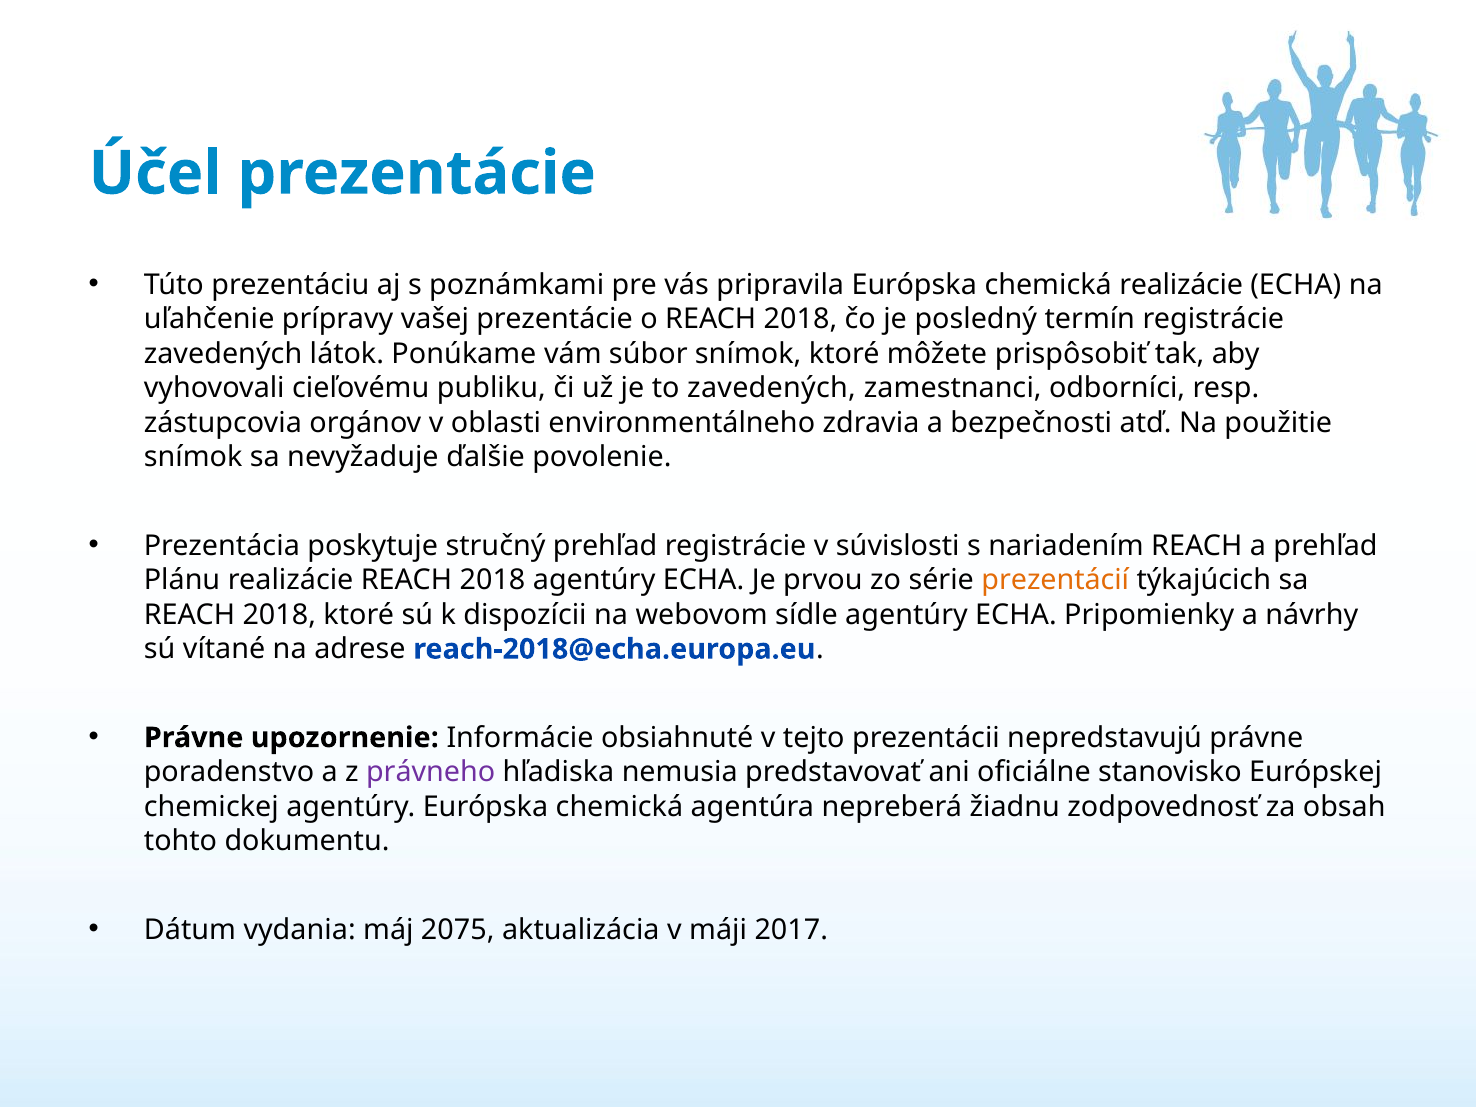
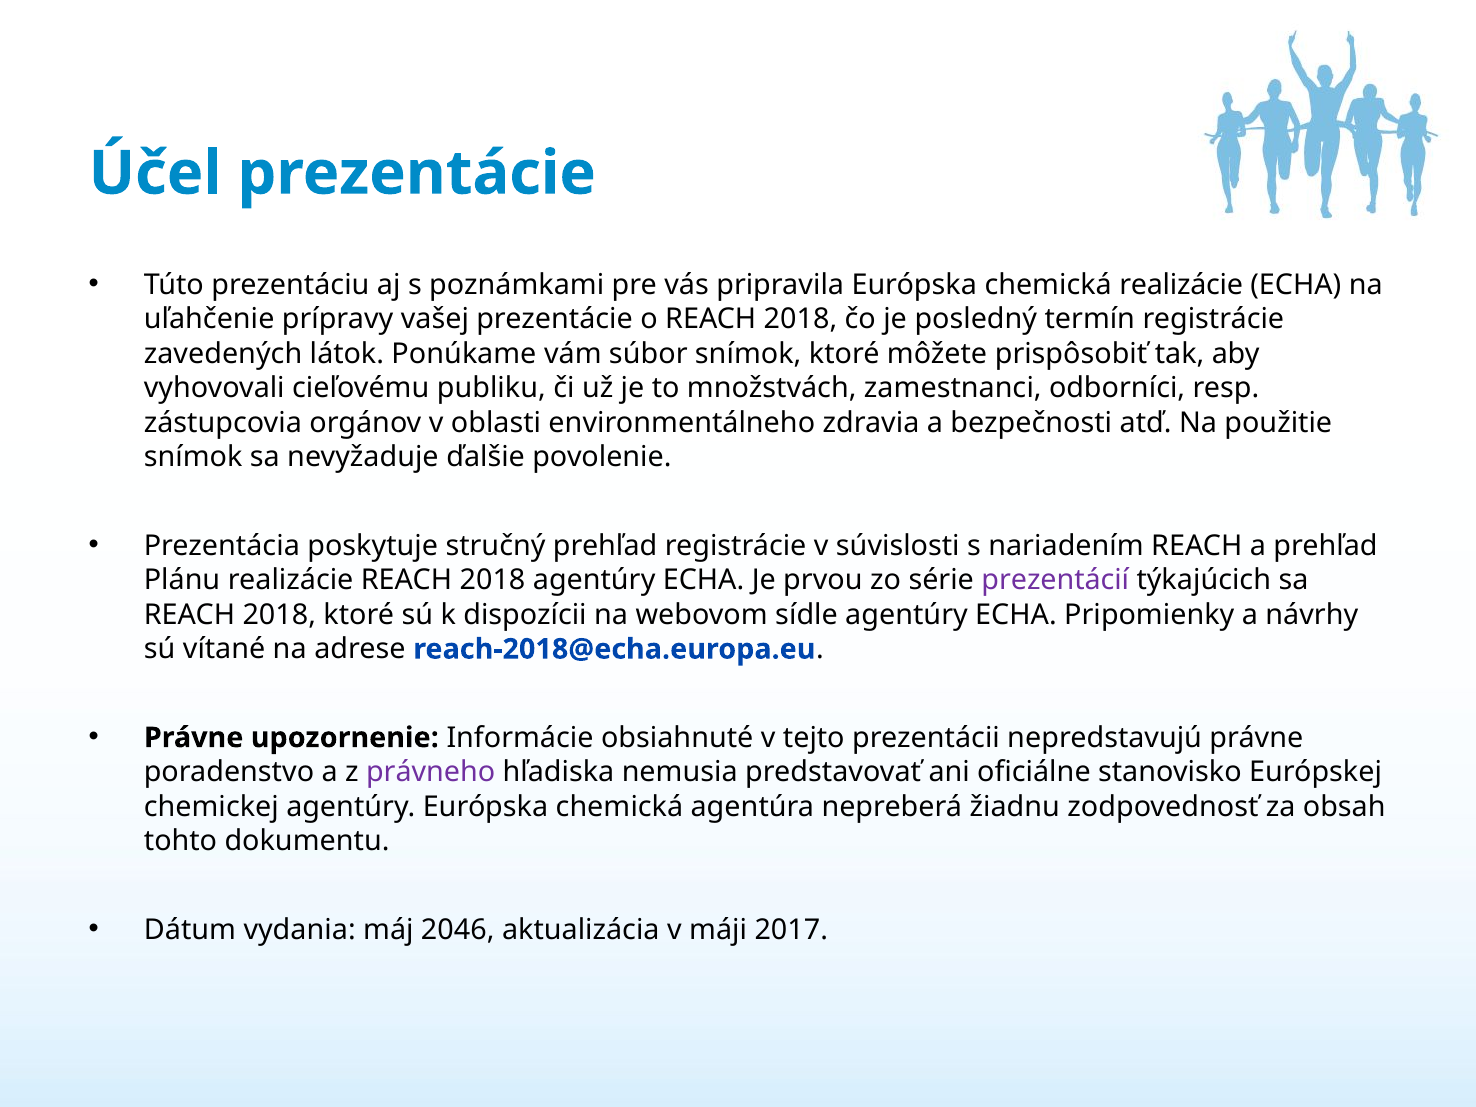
to zavedených: zavedených -> množstvách (772, 388)
prezentácií colour: orange -> purple (1055, 580)
2075: 2075 -> 2046 (458, 930)
